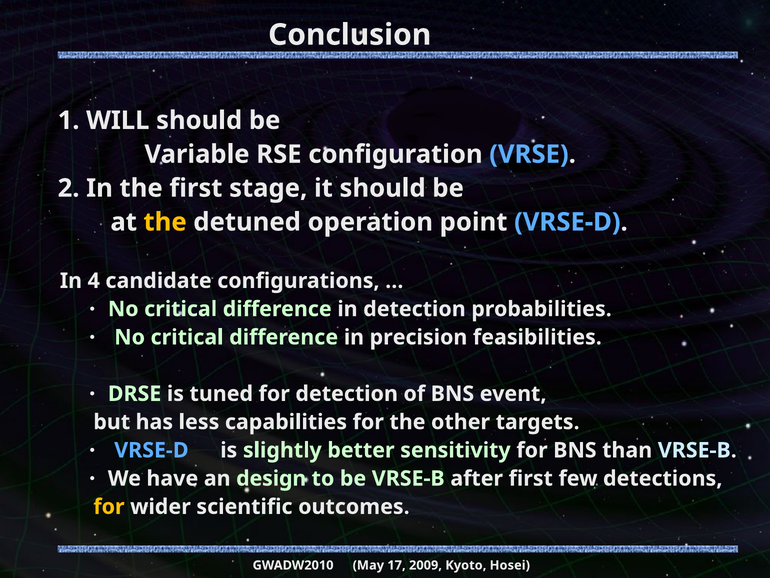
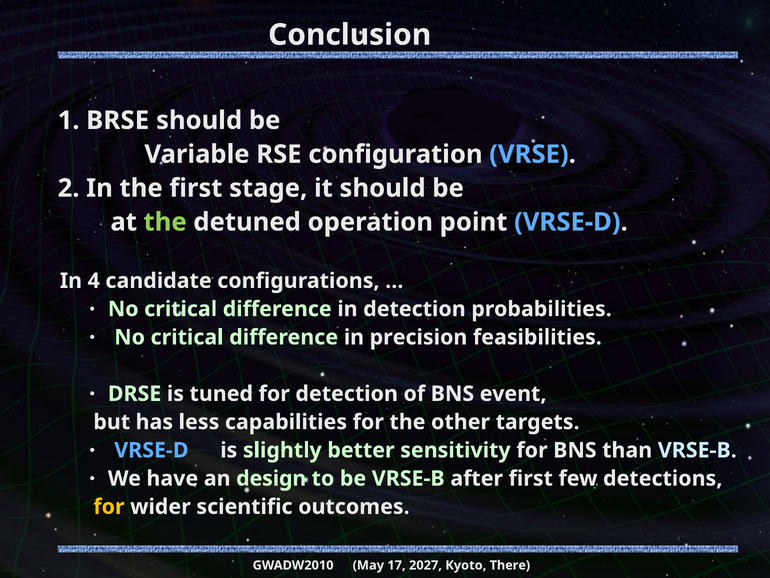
WILL: WILL -> BRSE (118, 120)
the colour: yellow -> light green (165, 222)
2009: 2009 -> 2027 (425, 565)
Hosei: Hosei -> There (510, 565)
